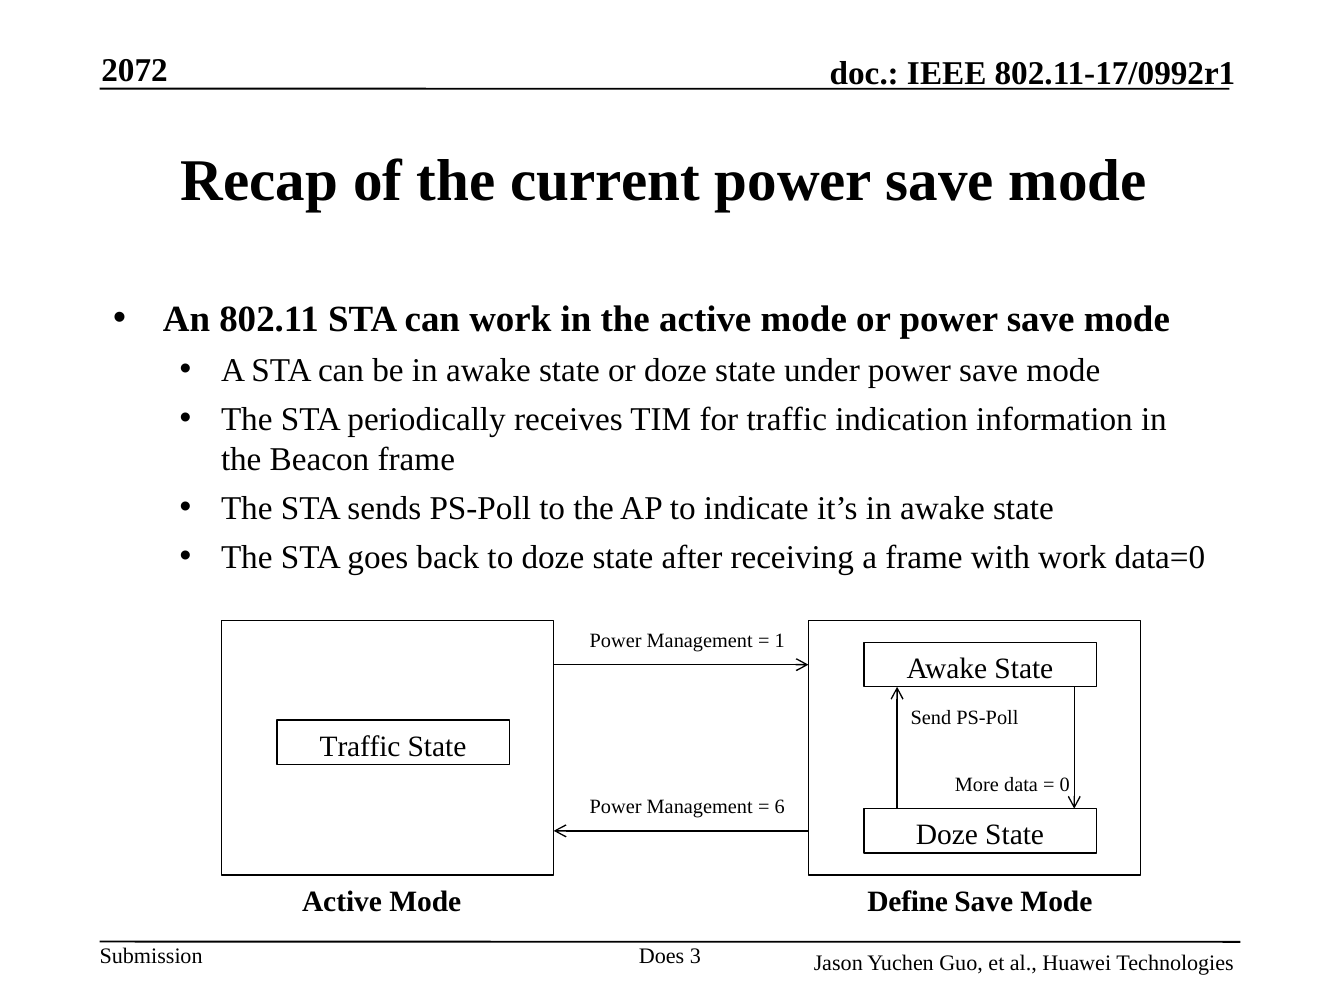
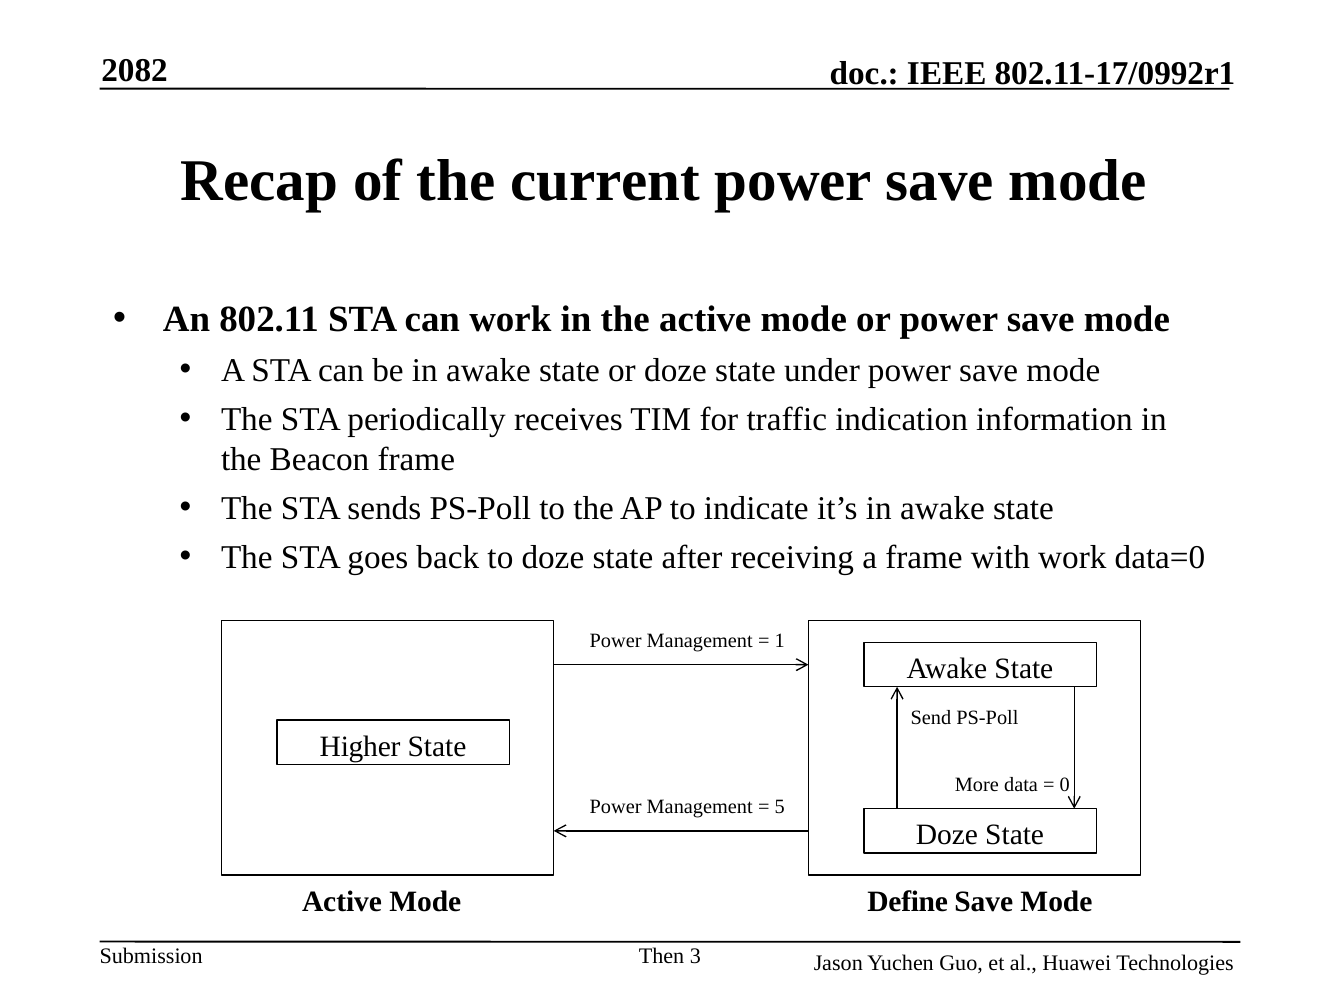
2072: 2072 -> 2082 (135, 70)
Traffic: Traffic -> Higher (360, 746)
6: 6 -> 5 (780, 806)
Does: Does -> Then (662, 956)
